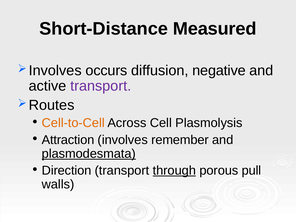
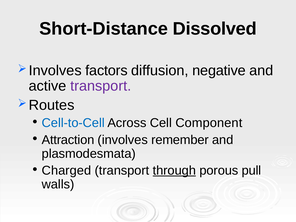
Measured: Measured -> Dissolved (215, 29)
occurs: occurs -> factors (106, 70)
Cell-to-Cell colour: orange -> blue (73, 123)
Plasmolysis: Plasmolysis -> Component (209, 123)
plasmodesmata underline: present -> none (89, 154)
Direction: Direction -> Charged (66, 171)
